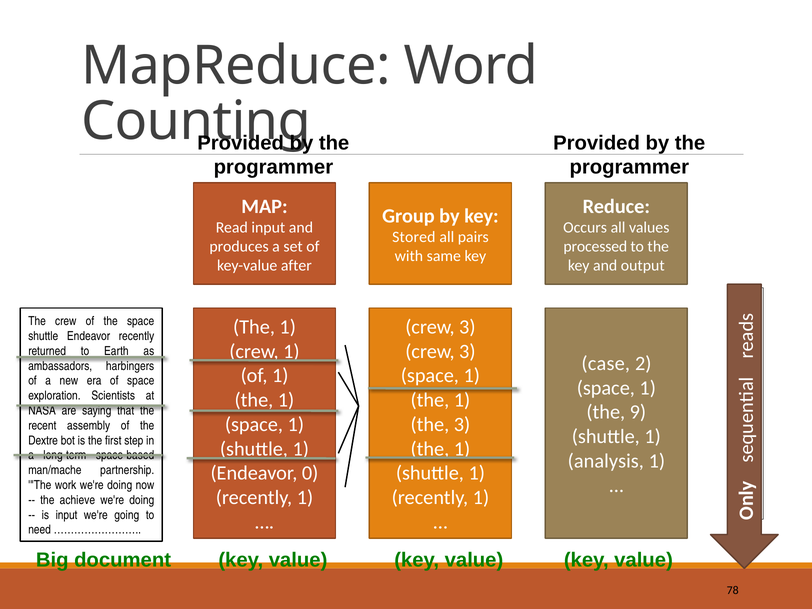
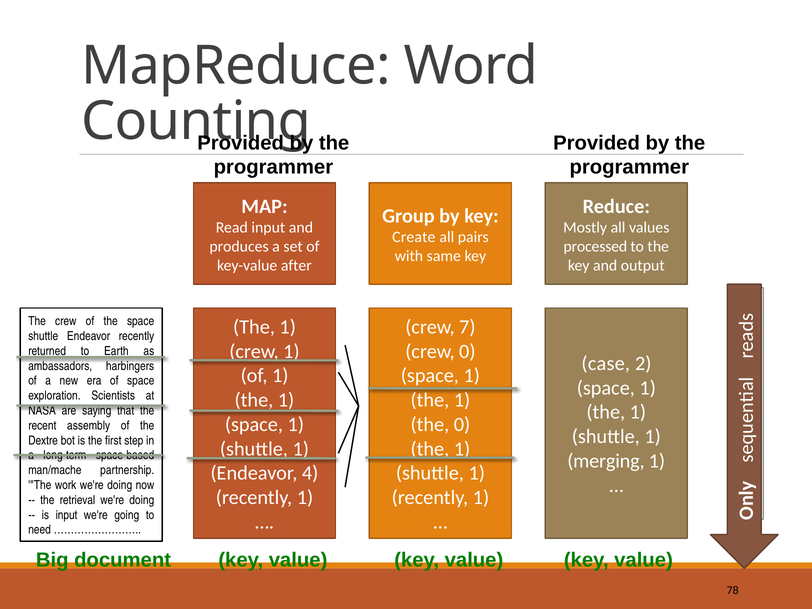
Occurs: Occurs -> Mostly (585, 228)
Stored: Stored -> Create (414, 237)
3: 3 -> 7 (467, 327)
3: 3 -> 0 (467, 351)
9: 9 -> 1 (638, 412)
the 3: 3 -> 0 (462, 424)
analysis: analysis -> merging (606, 461)
0: 0 -> 4 (310, 473)
achieve: achieve -> retrieval (77, 500)
